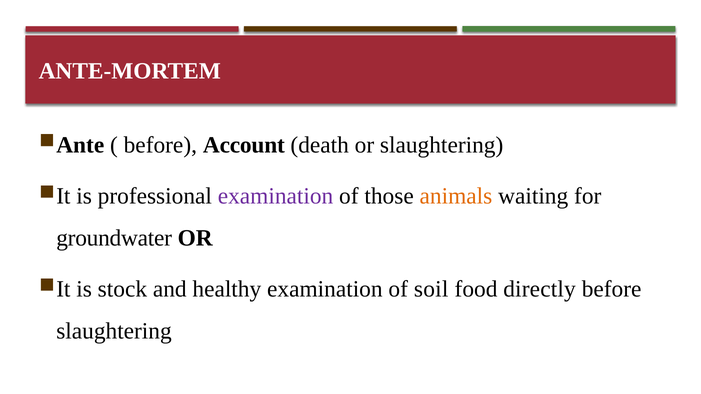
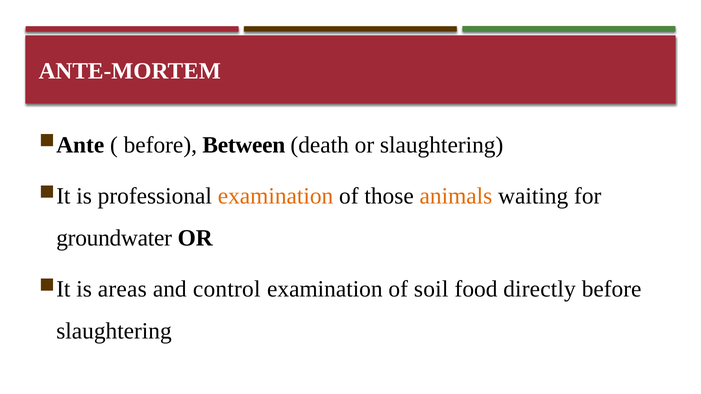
Account: Account -> Between (244, 145)
examination colour: purple -> orange (276, 196)
stock: stock -> areas (122, 289)
healthy: healthy -> control (227, 289)
